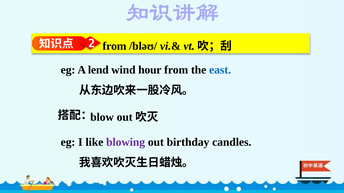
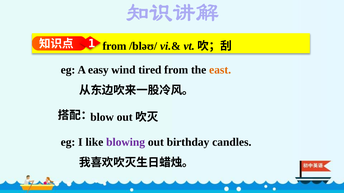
2: 2 -> 1 (92, 44)
lend: lend -> easy (98, 70)
hour: hour -> tired (150, 70)
east colour: blue -> orange (220, 70)
